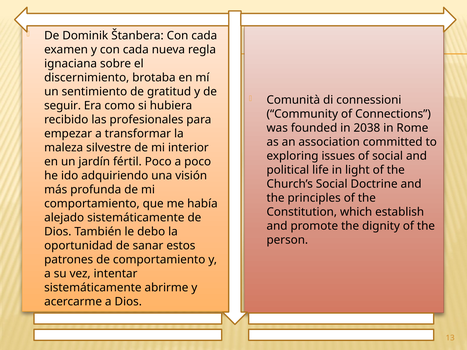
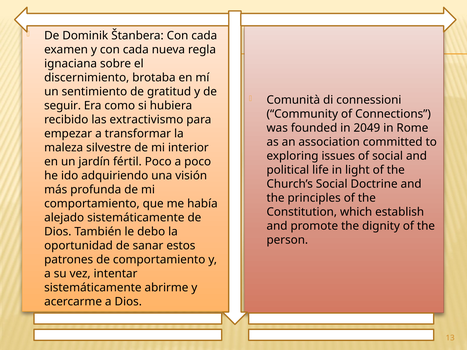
profesionales: profesionales -> extractivismo (146, 120)
2038: 2038 -> 2049 (367, 128)
